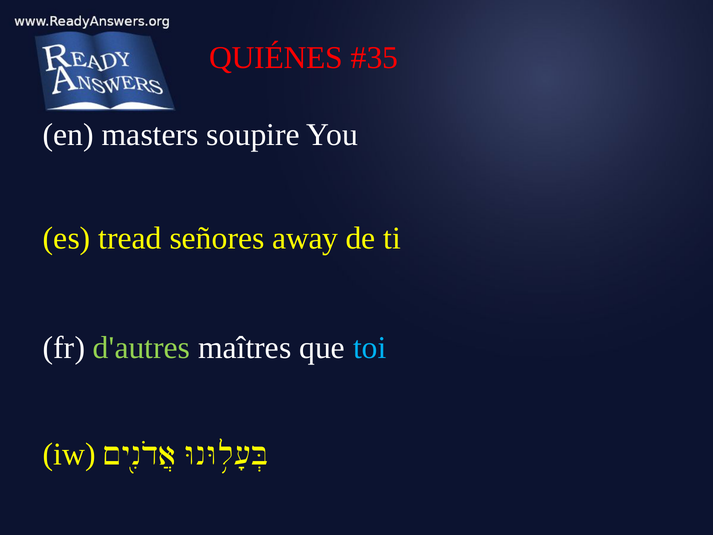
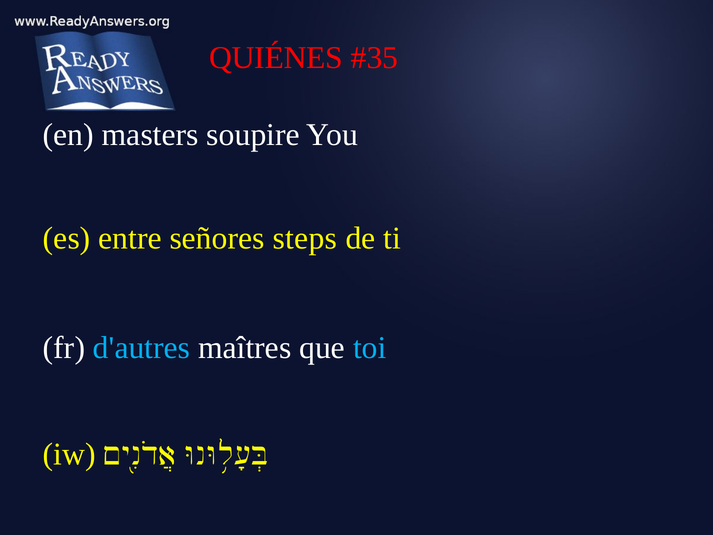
tread: tread -> entre (130, 238)
away: away -> steps (305, 238)
d'autres colour: light green -> light blue (142, 348)
